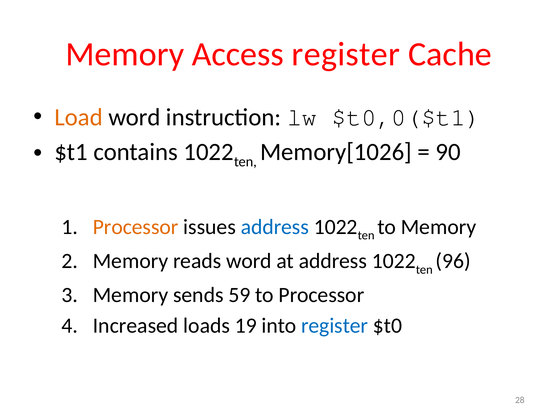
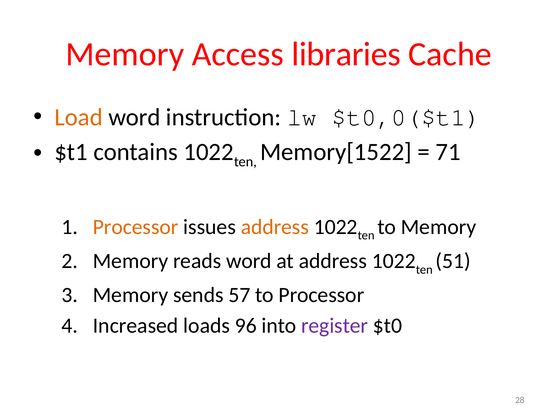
Access register: register -> libraries (346, 54)
Memory[1026: Memory[1026 -> Memory[1522 (336, 152)
90: 90 -> 71 (448, 152)
address colour: blue -> orange (275, 227)
96: 96 -> 51 (453, 261)
59: 59 -> 57 (239, 295)
19: 19 -> 96 (246, 325)
register colour: blue -> purple (335, 325)
